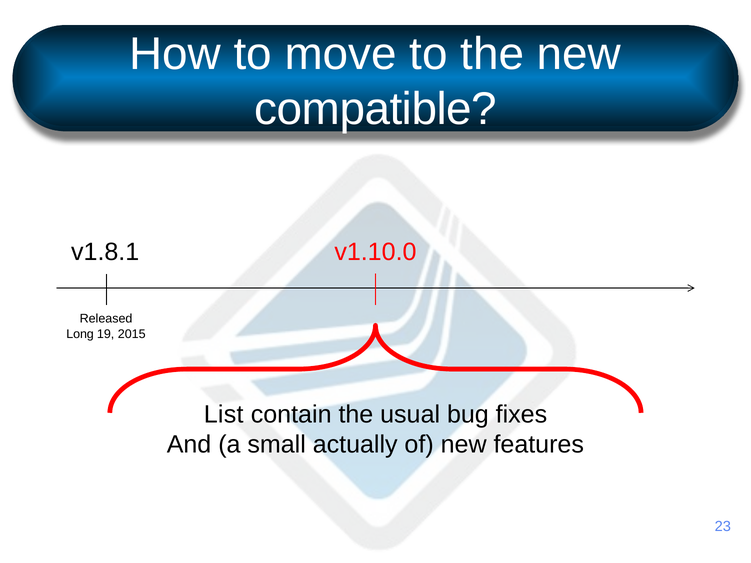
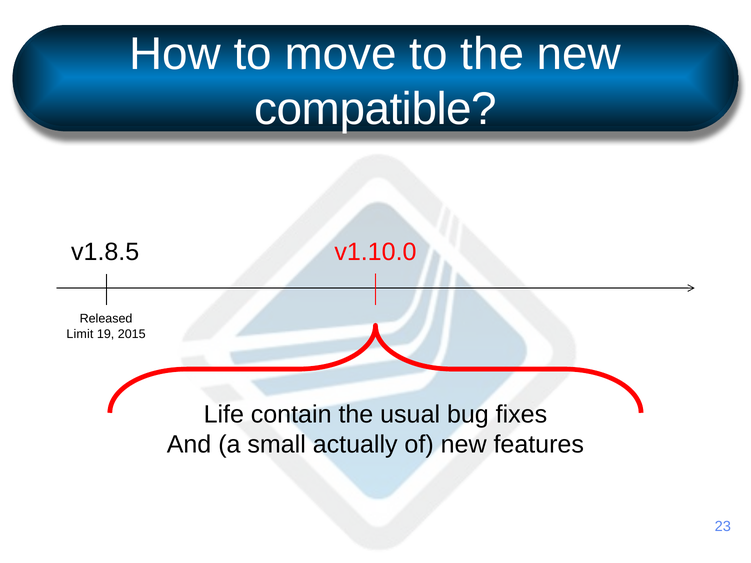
v1.8.1: v1.8.1 -> v1.8.5 (105, 252)
Long: Long -> Limit (80, 334)
List: List -> Life (224, 415)
